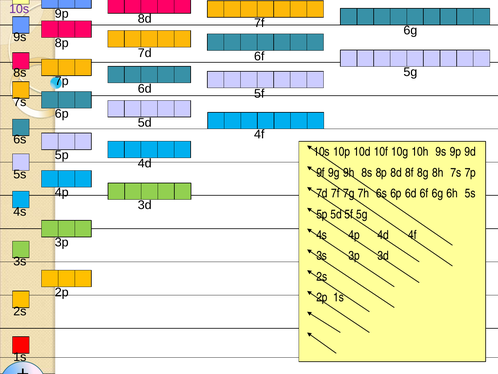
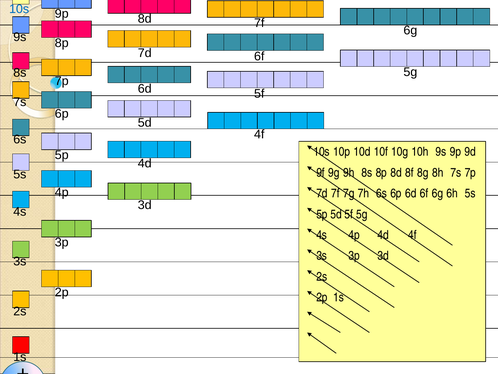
10s colour: purple -> blue (19, 9)
